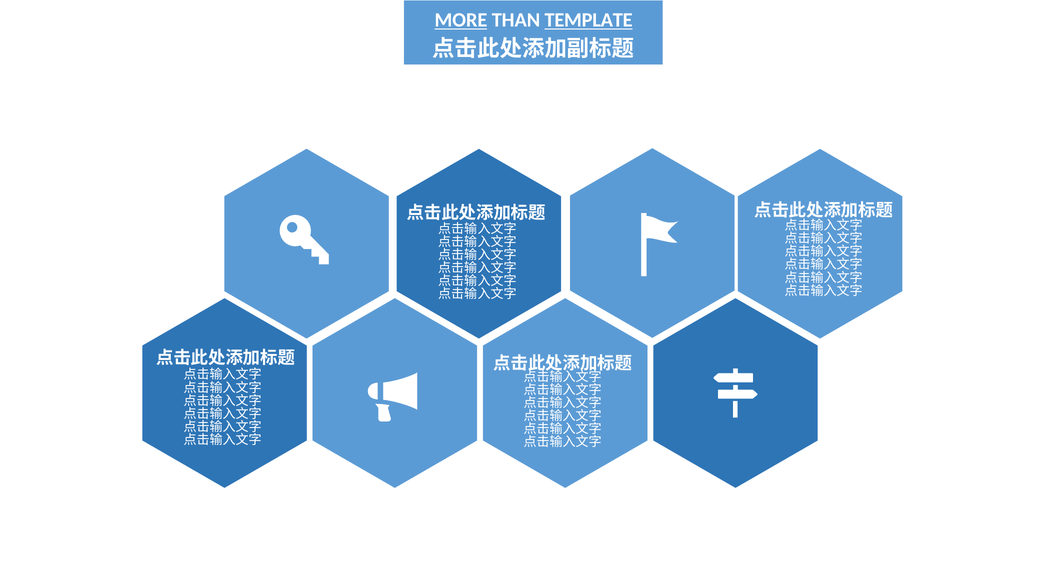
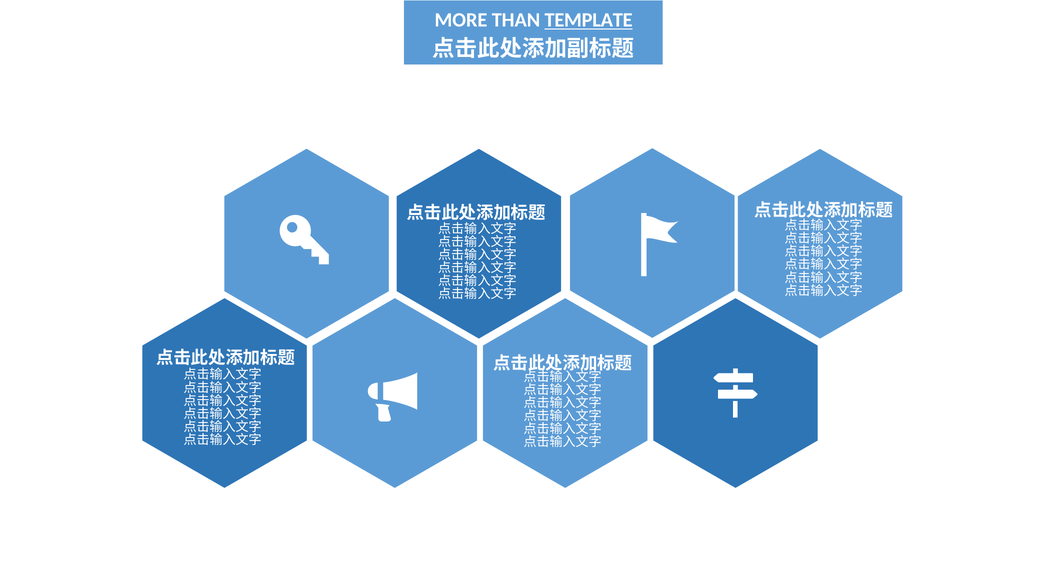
MORE underline: present -> none (461, 20)
